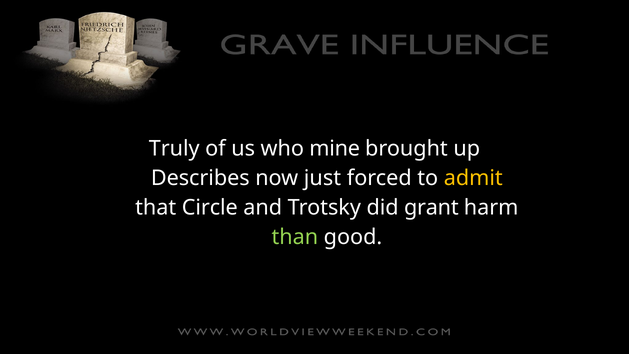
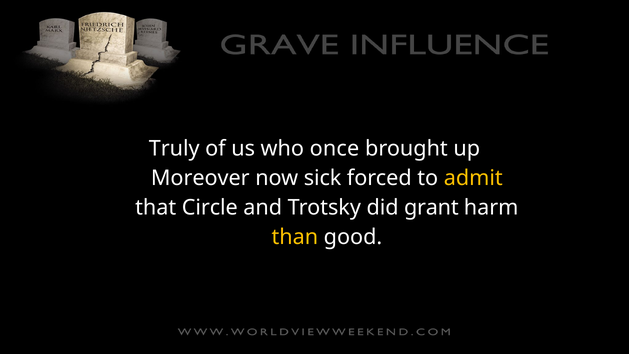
mine: mine -> once (334, 149)
Describes: Describes -> Moreover (200, 178)
just: just -> sick (323, 178)
than colour: light green -> yellow (295, 237)
